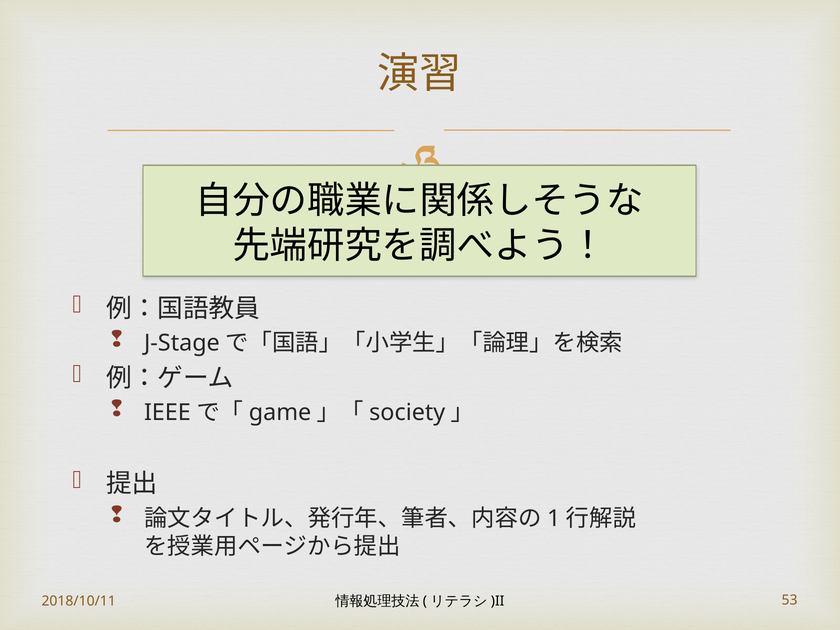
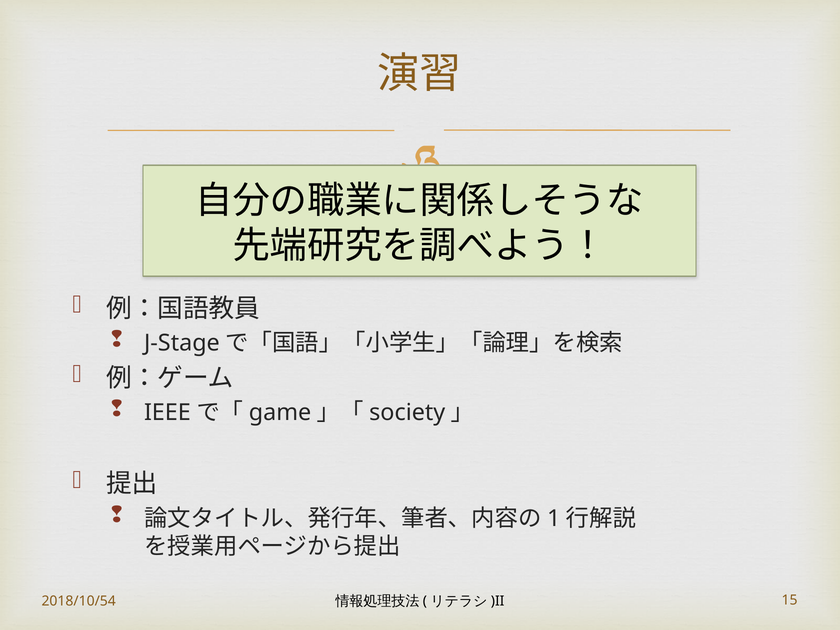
2018/10/11: 2018/10/11 -> 2018/10/54 (79, 601)
53: 53 -> 15 (790, 600)
